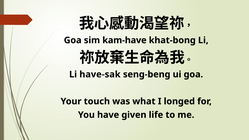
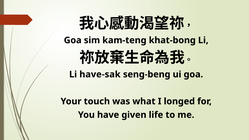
kam-have: kam-have -> kam-teng (124, 40)
